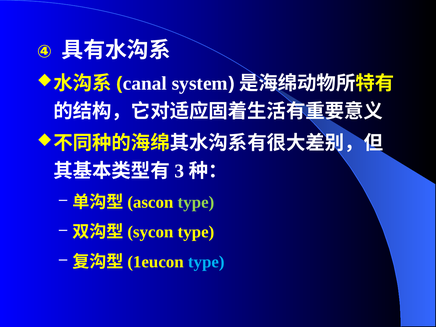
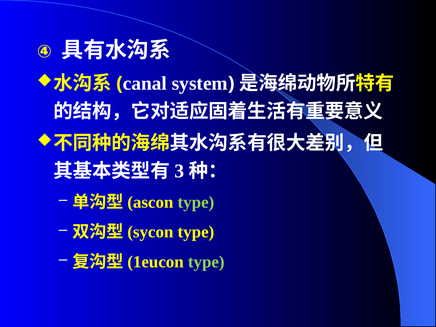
type colour: light blue -> light green (206, 262)
